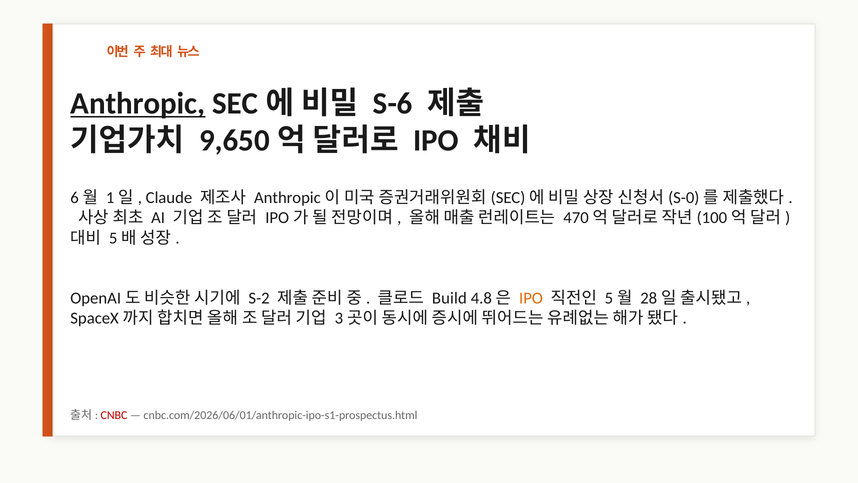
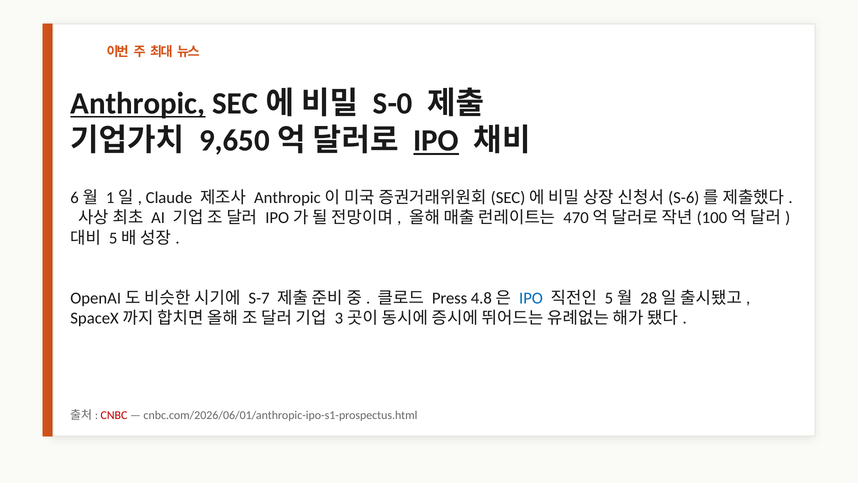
S-6: S-6 -> S-0 (393, 103)
IPO underline: none -> present (436, 140)
S-0: S-0 -> S-6 (684, 198)
S-2: S-2 -> S-7 (259, 298)
Build: Build -> Press (450, 298)
IPO colour: orange -> blue (531, 298)
